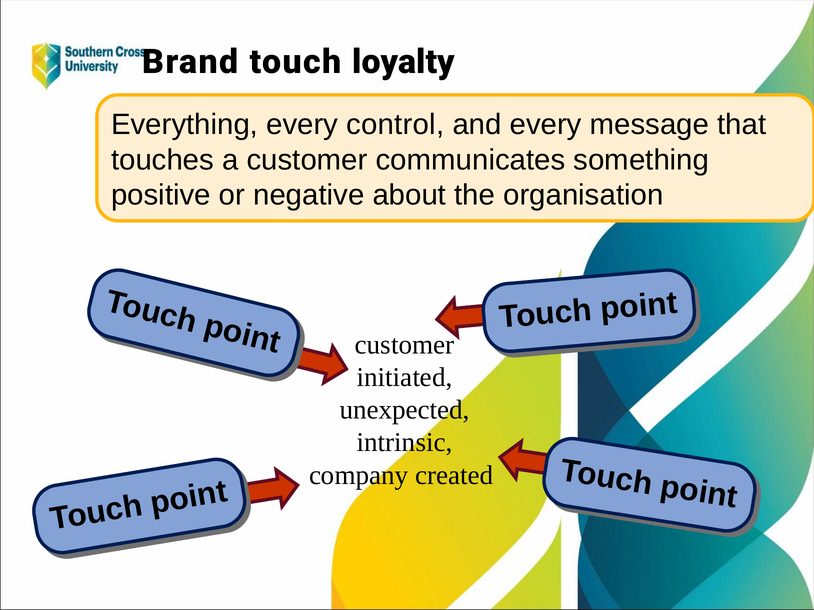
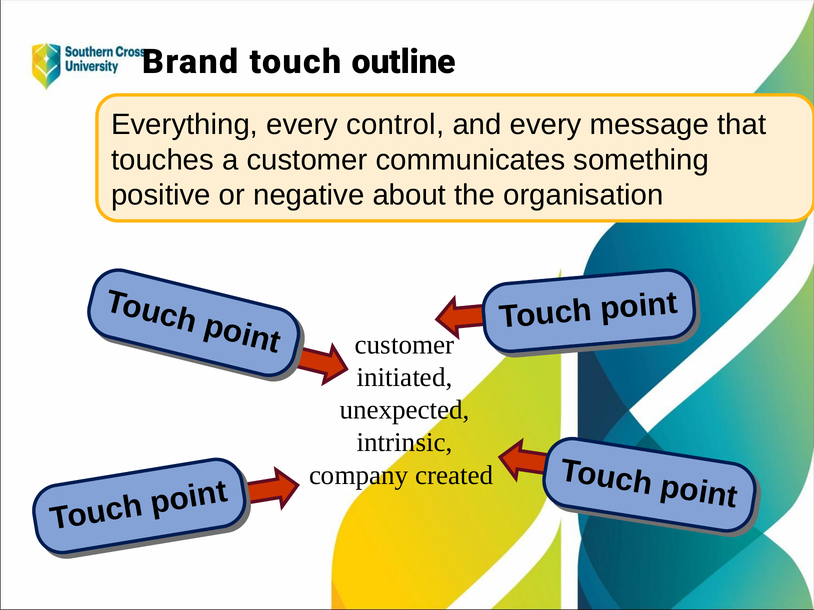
loyalty: loyalty -> outline (404, 62)
